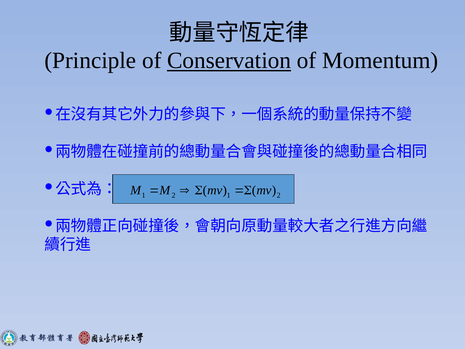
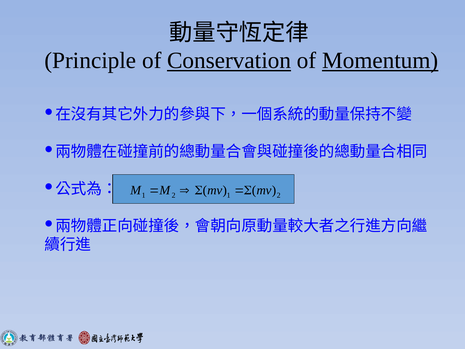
Momentum underline: none -> present (380, 61)
